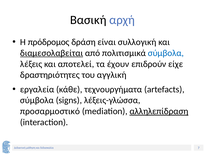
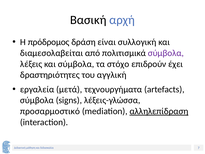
διαμεσολαβείται underline: present -> none (52, 53)
σύμβολα colour: blue -> purple (166, 53)
και αποτελεί: αποτελεί -> σύμβολα (76, 64)
έχουν: έχουν -> στόχο (118, 64)
είχε: είχε -> έχει (176, 64)
κάθε: κάθε -> μετά (69, 89)
